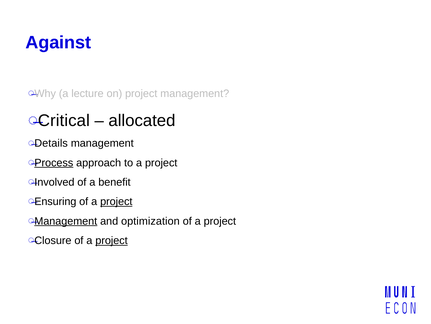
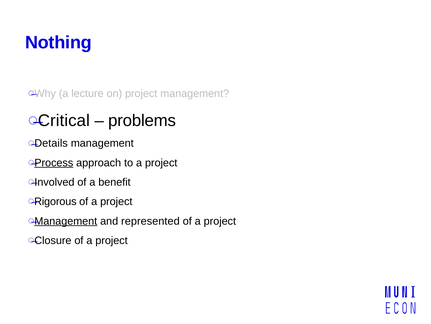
Against: Against -> Nothing (58, 42)
allocated: allocated -> problems (142, 120)
Ensuring: Ensuring -> Rigorous (55, 201)
project underline: present -> none (116, 201)
optimization: optimization -> represented (150, 221)
project underline: present -> none (112, 240)
